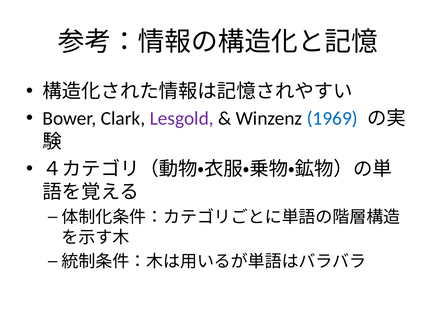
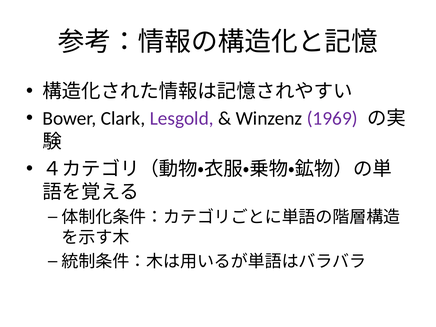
1969 colour: blue -> purple (332, 119)
